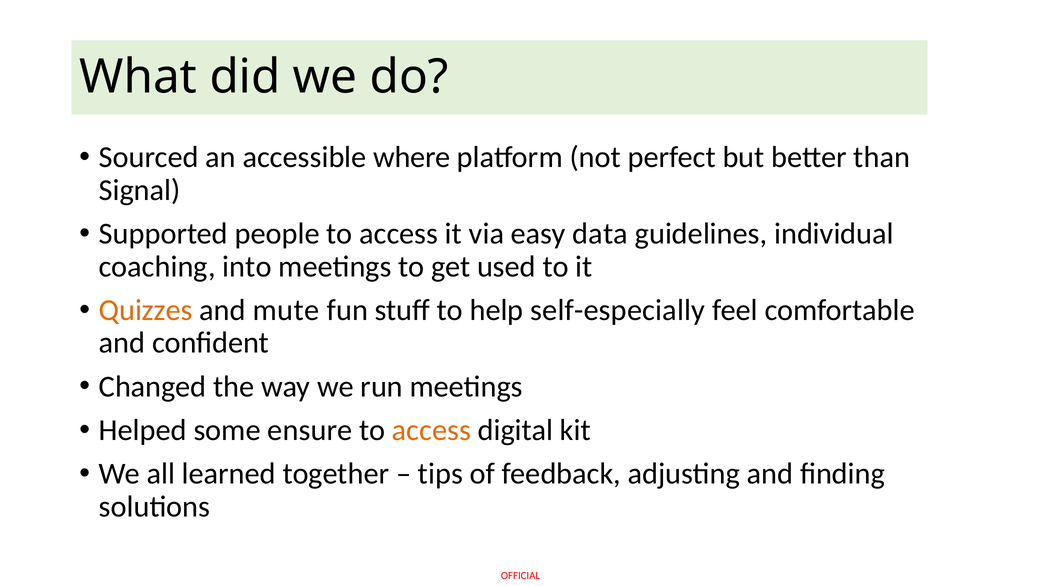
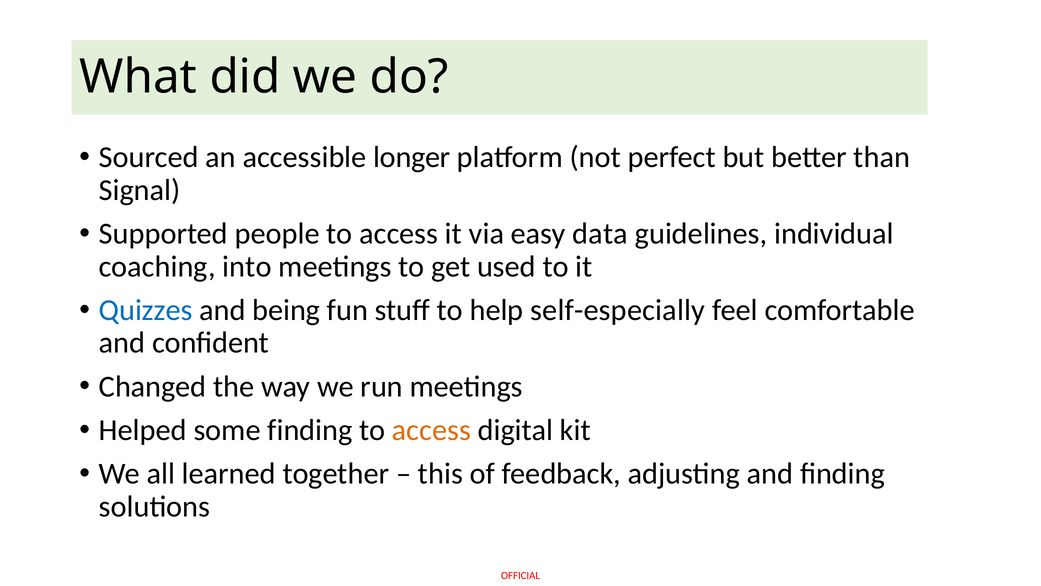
where: where -> longer (412, 157)
Quizzes colour: orange -> blue (146, 310)
mute: mute -> being (286, 310)
some ensure: ensure -> finding (310, 430)
tips: tips -> this (440, 473)
